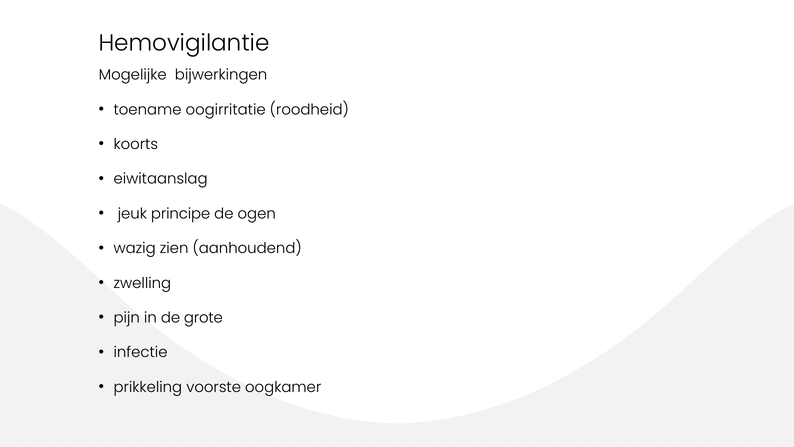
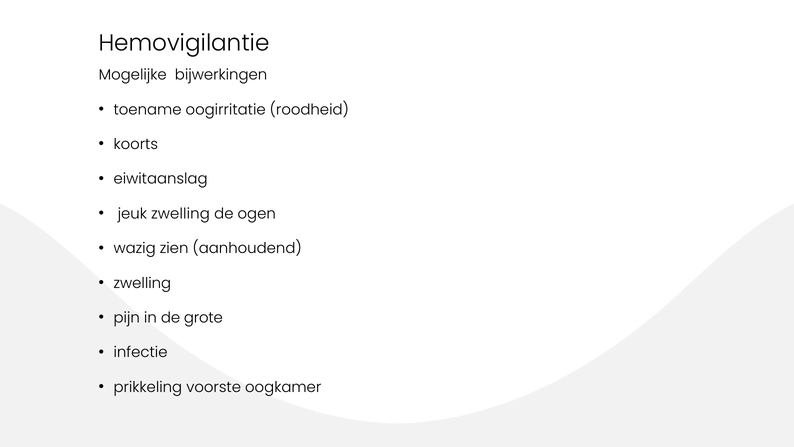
jeuk principe: principe -> zwelling (180, 214)
